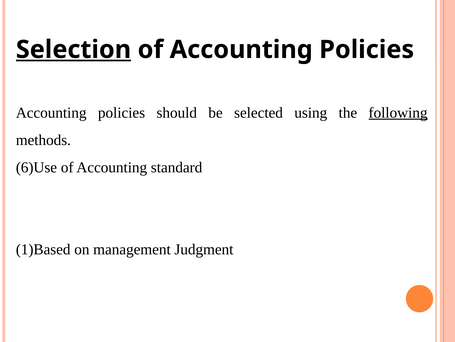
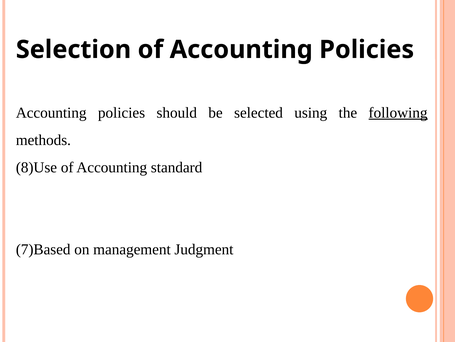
Selection underline: present -> none (73, 50)
6)Use: 6)Use -> 8)Use (36, 167)
1)Based: 1)Based -> 7)Based (43, 249)
